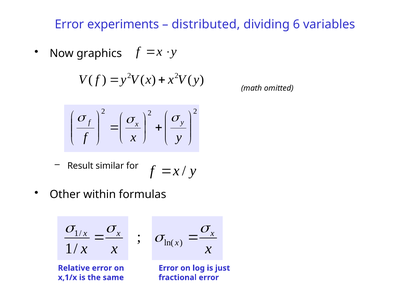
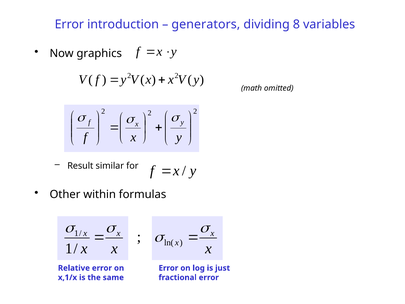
experiments: experiments -> introduction (123, 24)
distributed: distributed -> generators (206, 24)
6: 6 -> 8 (296, 24)
